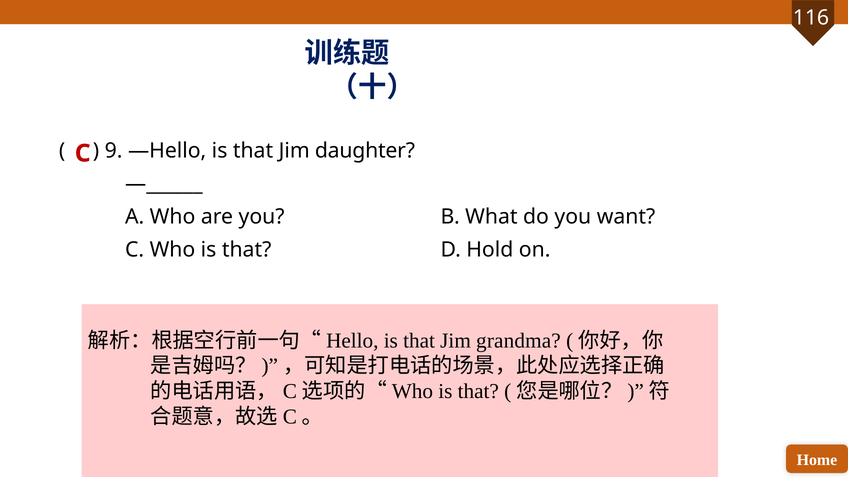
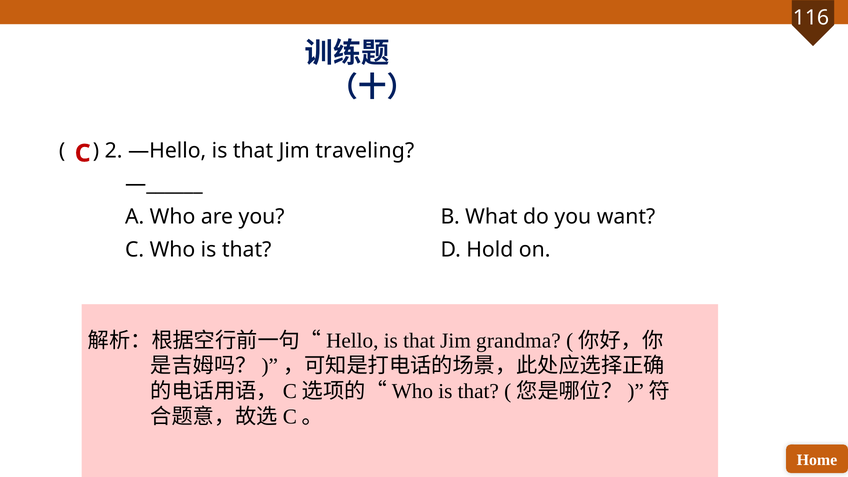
9: 9 -> 2 (114, 151)
daughter: daughter -> traveling (365, 151)
